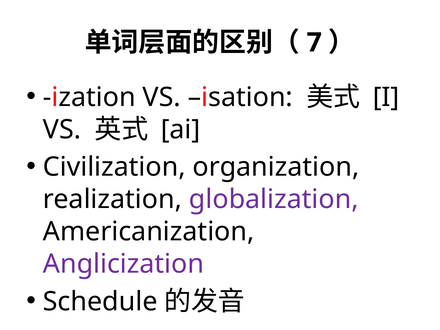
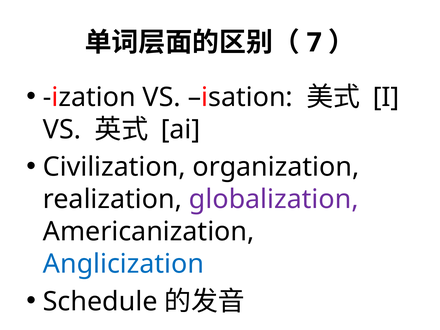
Anglicization colour: purple -> blue (124, 264)
